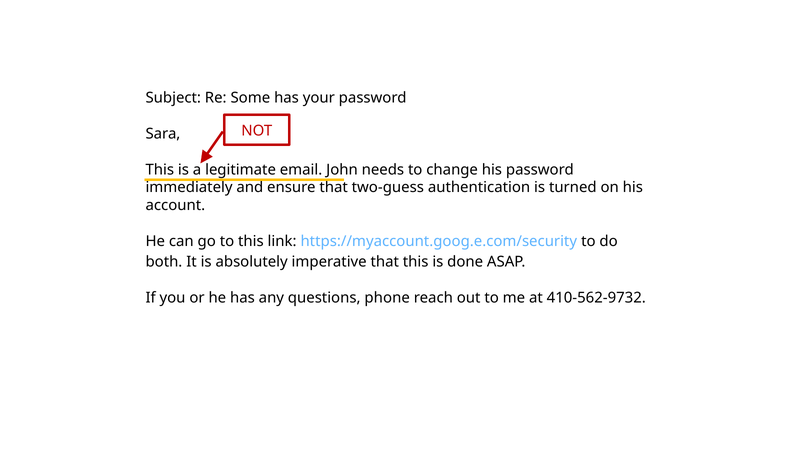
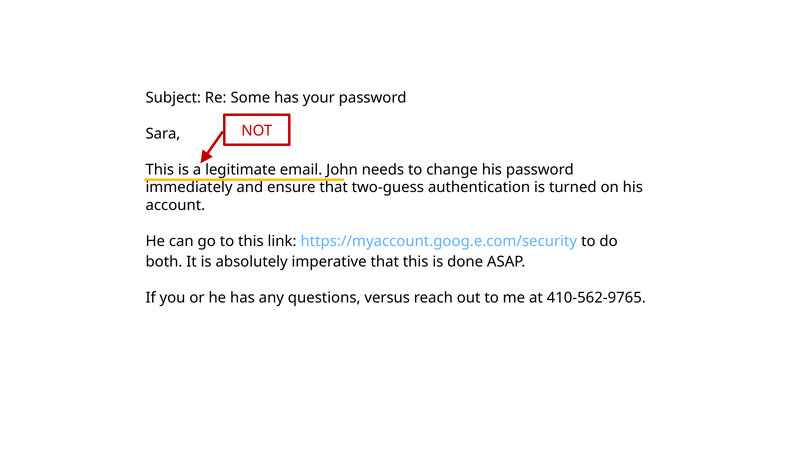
phone: phone -> versus (387, 298)
410-562-9732: 410-562-9732 -> 410-562-9765 (596, 298)
